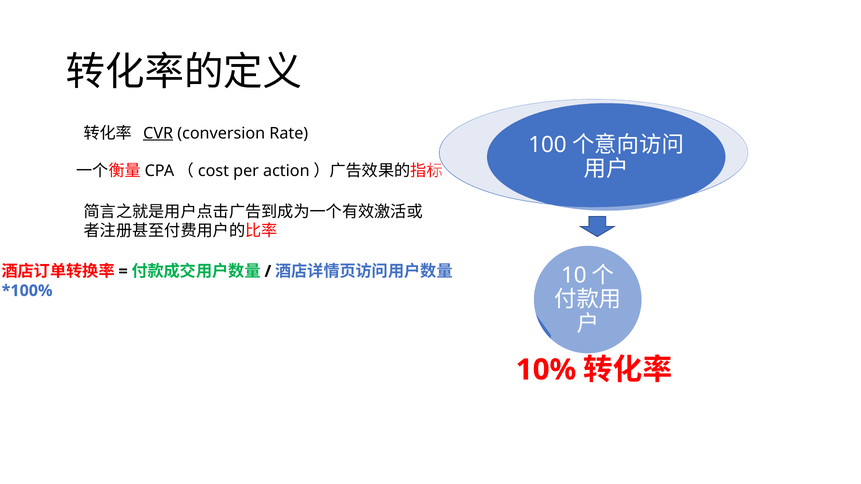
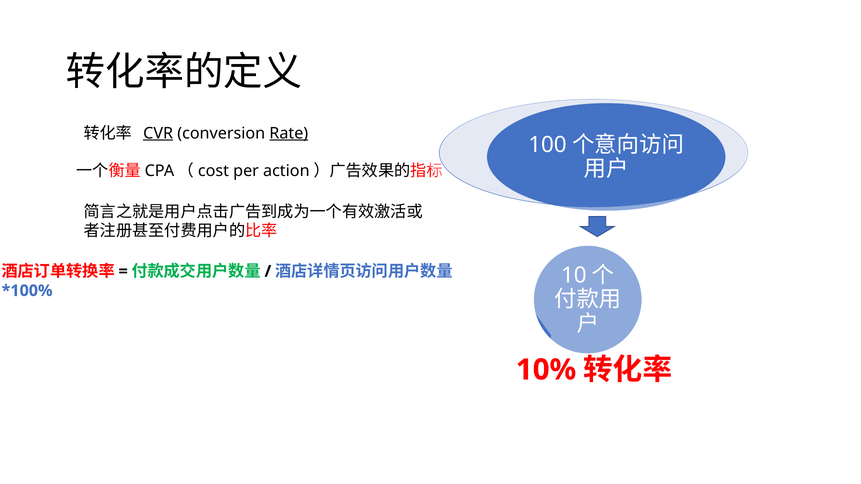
Rate underline: none -> present (289, 133)
